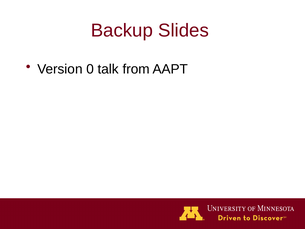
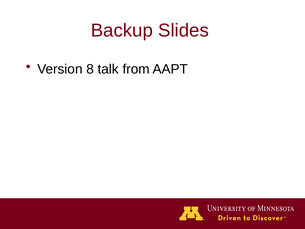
0: 0 -> 8 (90, 69)
